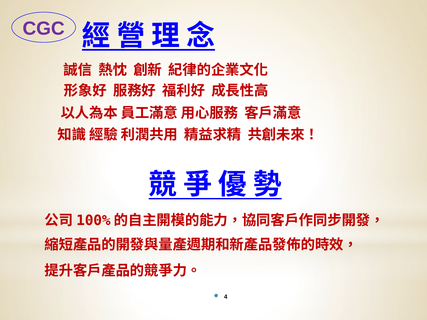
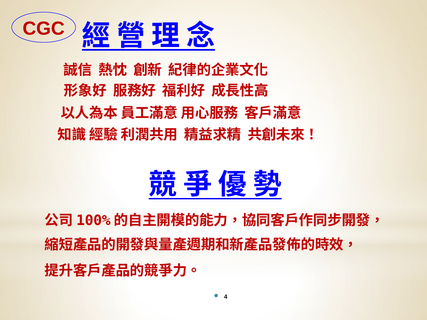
CGC colour: purple -> red (44, 29)
